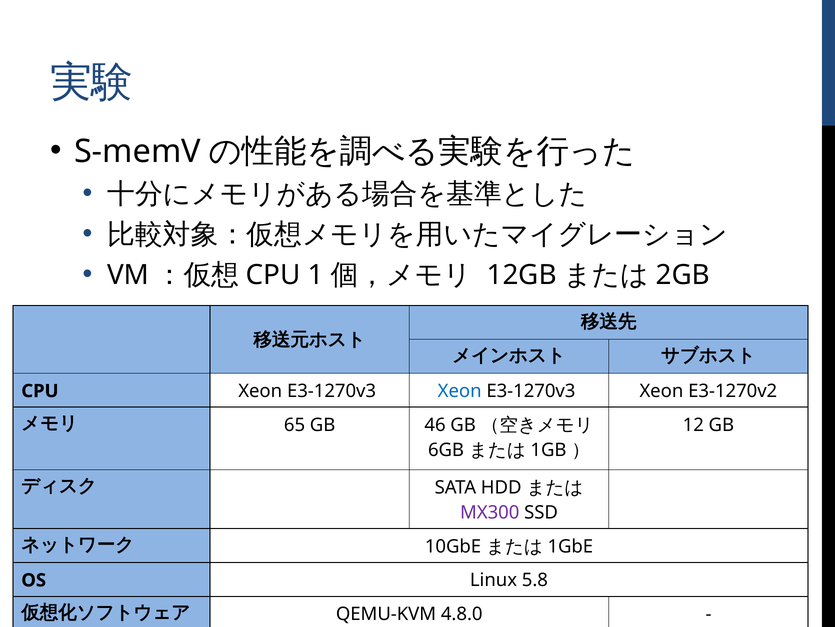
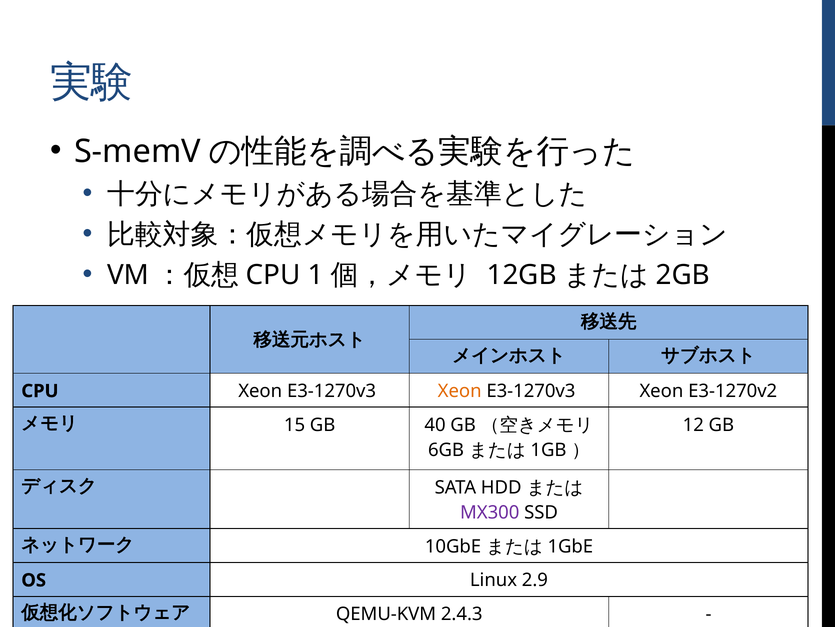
Xeon colour: blue -> orange (460, 391)
65: 65 -> 15 (295, 424)
46: 46 -> 40 (435, 424)
5.8: 5.8 -> 2.9 (535, 580)
4.8.0: 4.8.0 -> 2.4.3 (462, 614)
